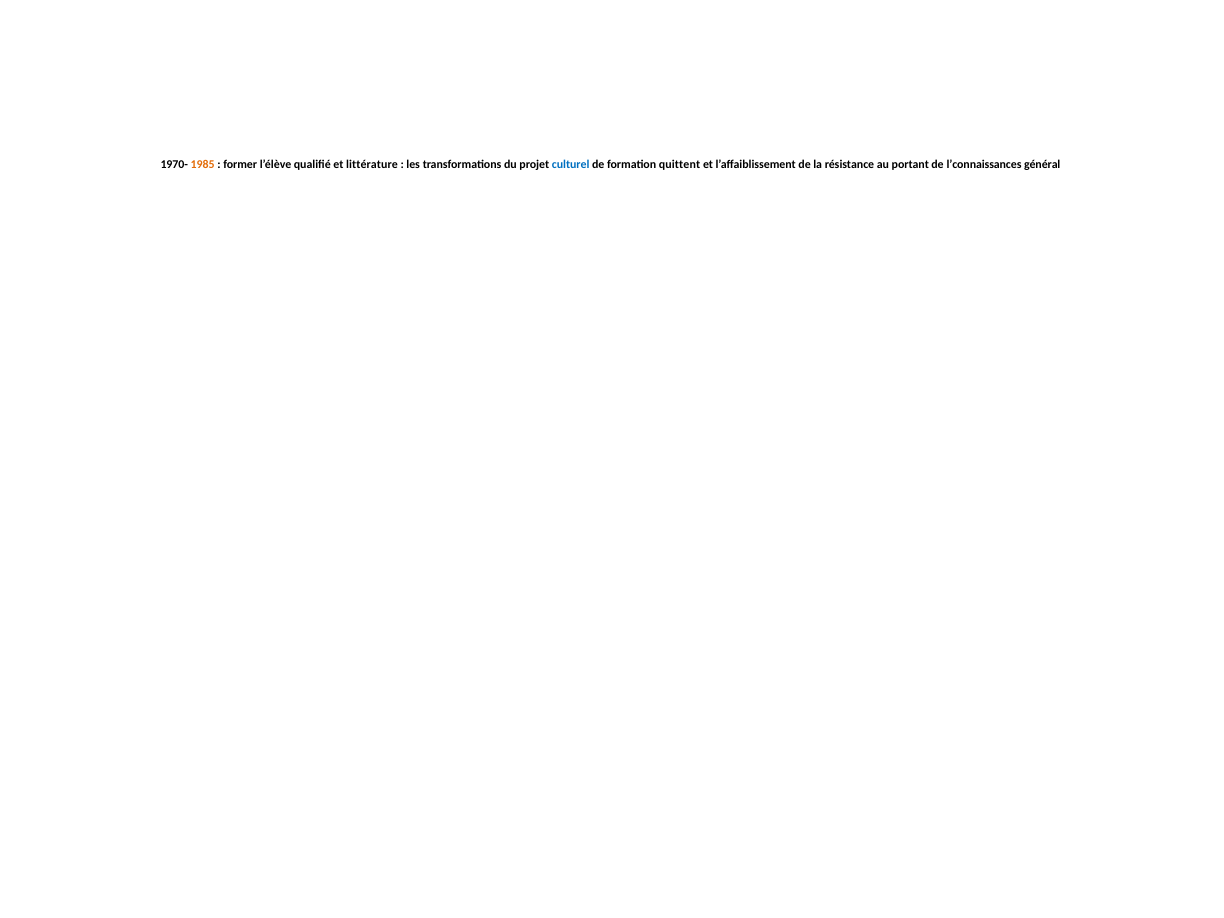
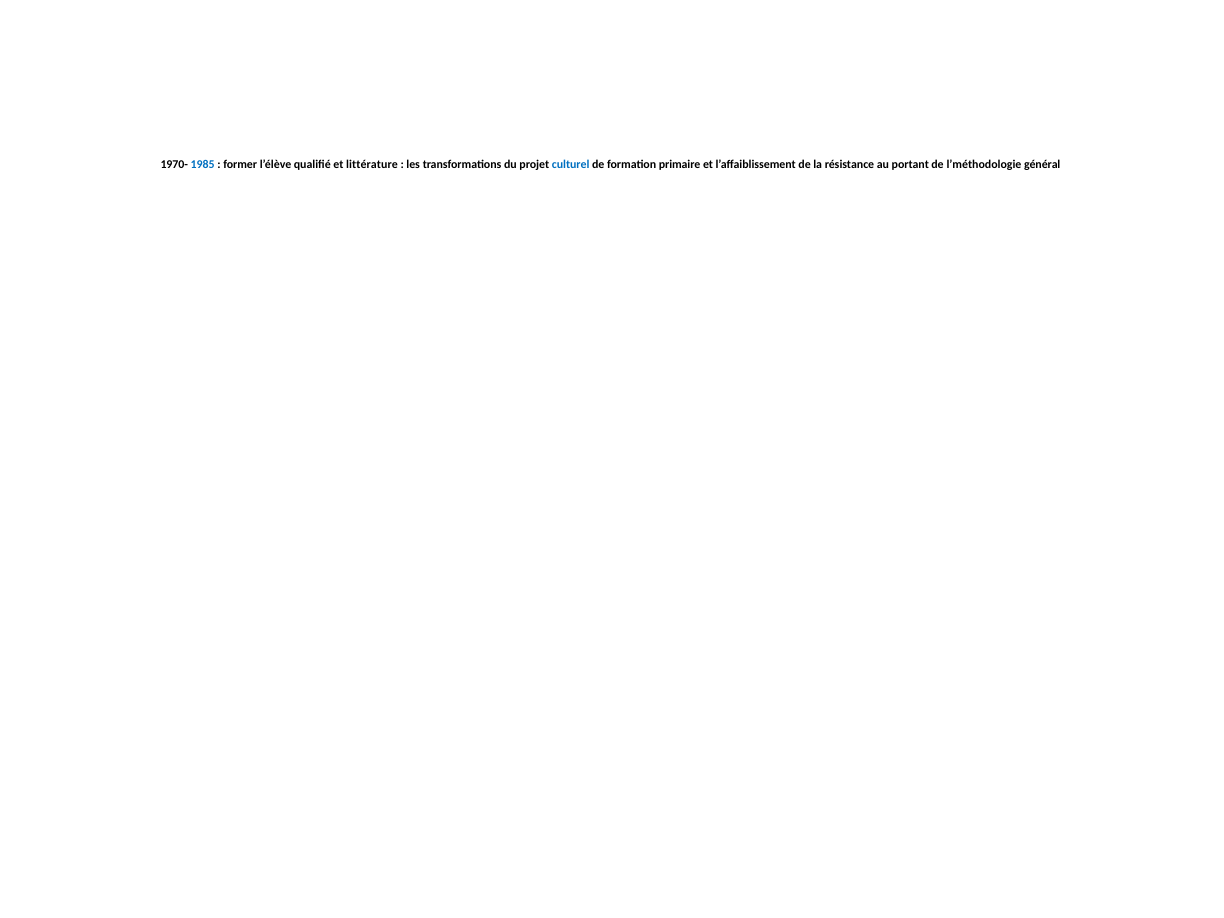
1985 colour: orange -> blue (203, 165)
quittent: quittent -> primaire (680, 165)
l’connaissances: l’connaissances -> l’méthodologie (984, 165)
